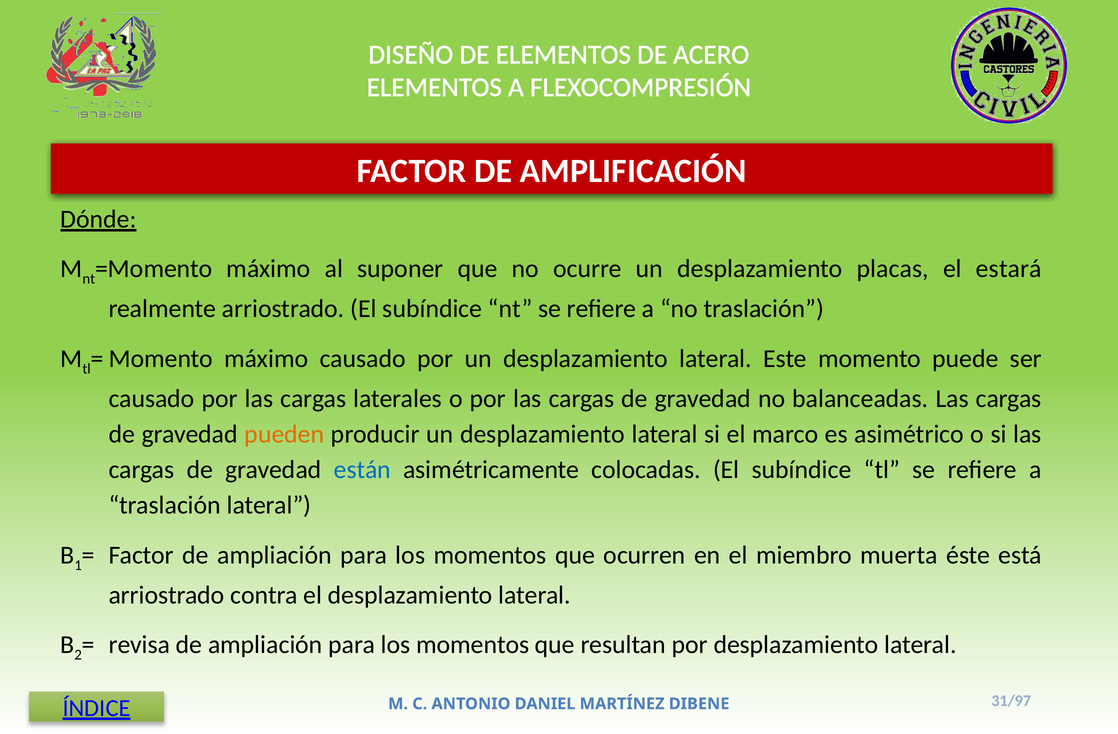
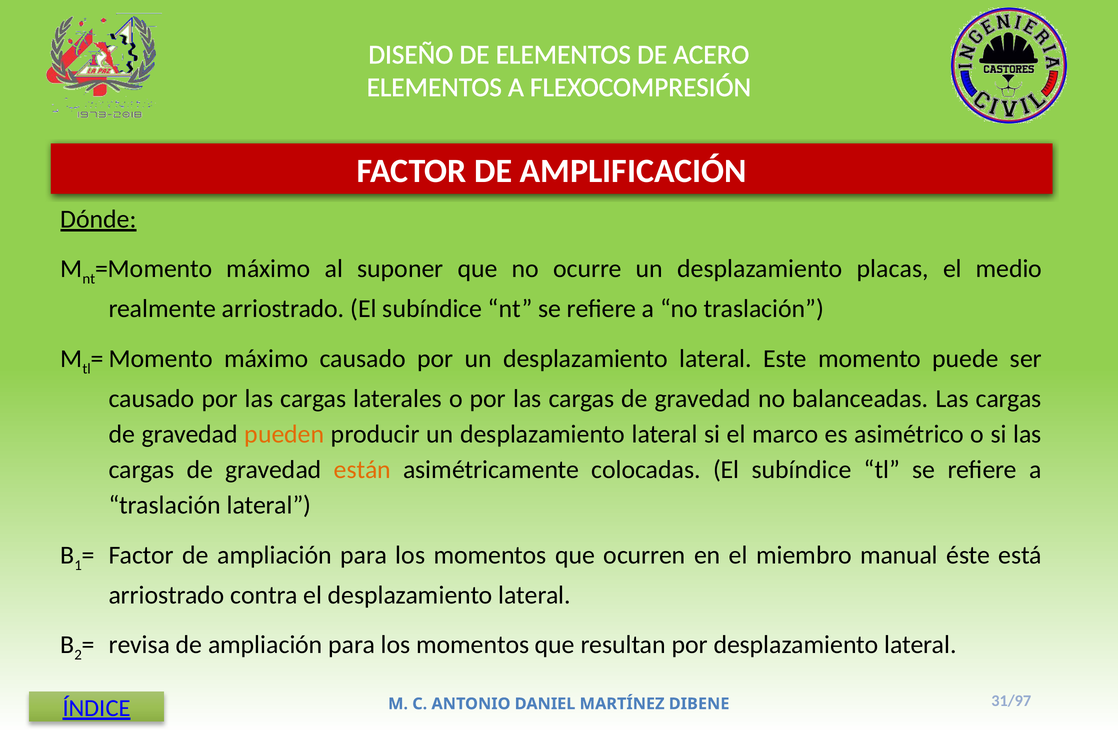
estará: estará -> medio (1009, 269)
están colour: blue -> orange (362, 470)
muerta: muerta -> manual (899, 555)
